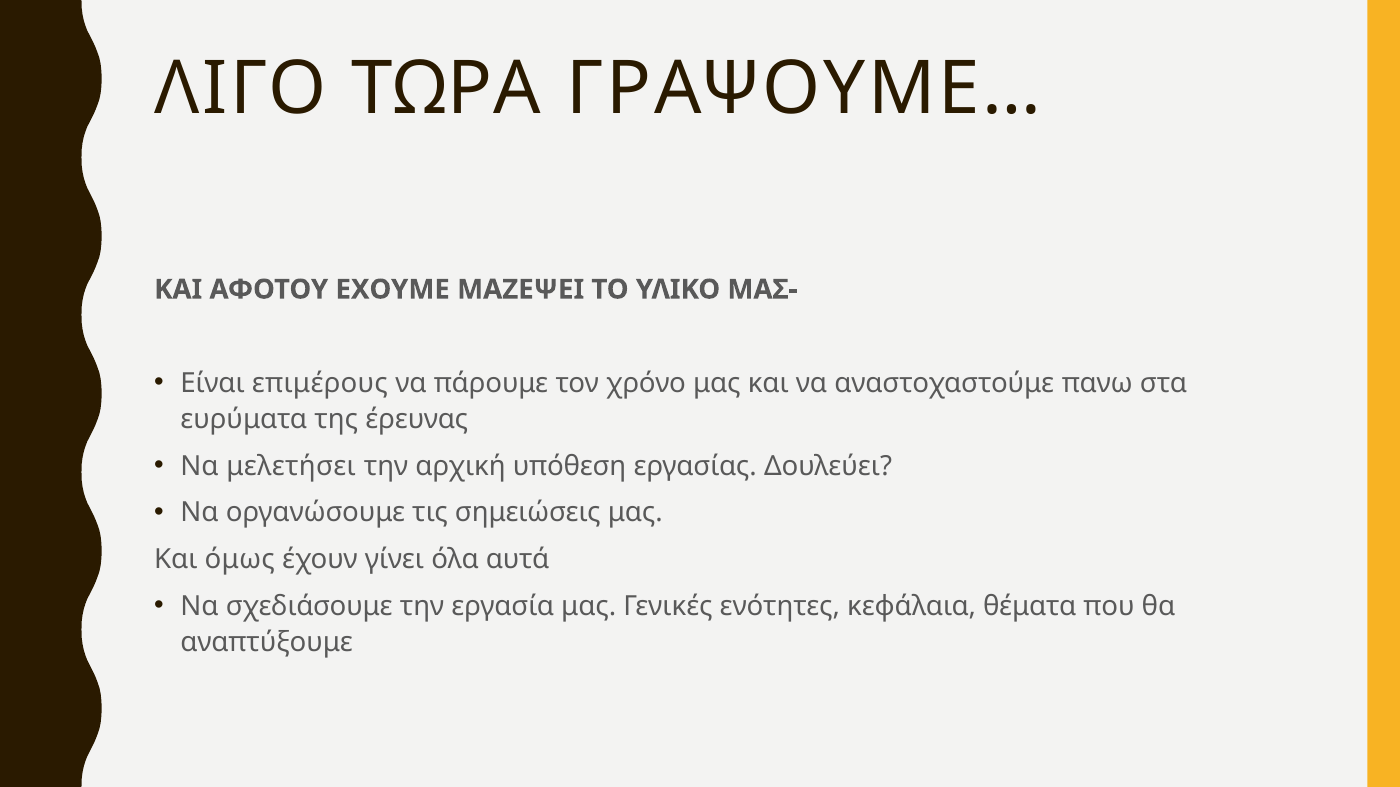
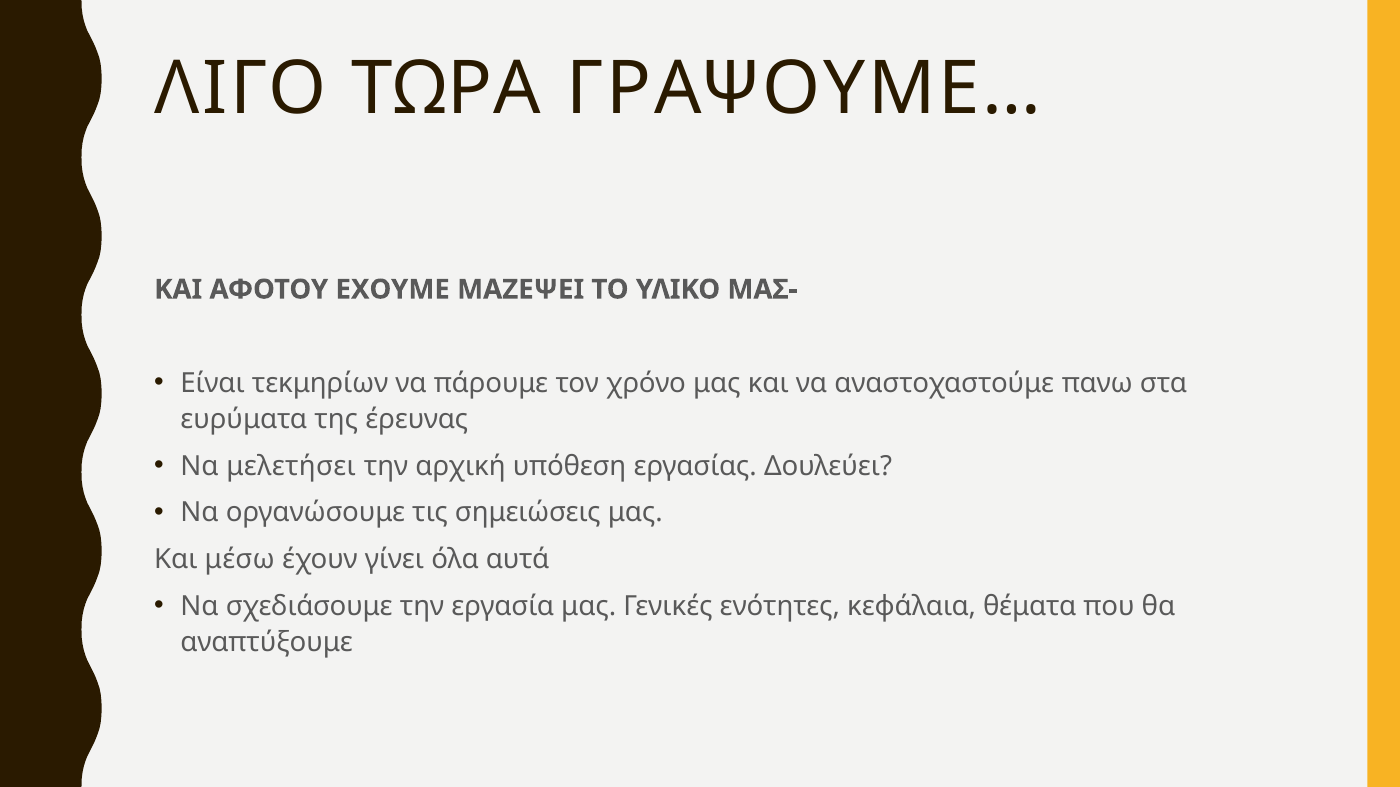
επιμέρους: επιμέρους -> τεκμηρίων (320, 383)
όμως: όμως -> μέσω (240, 560)
